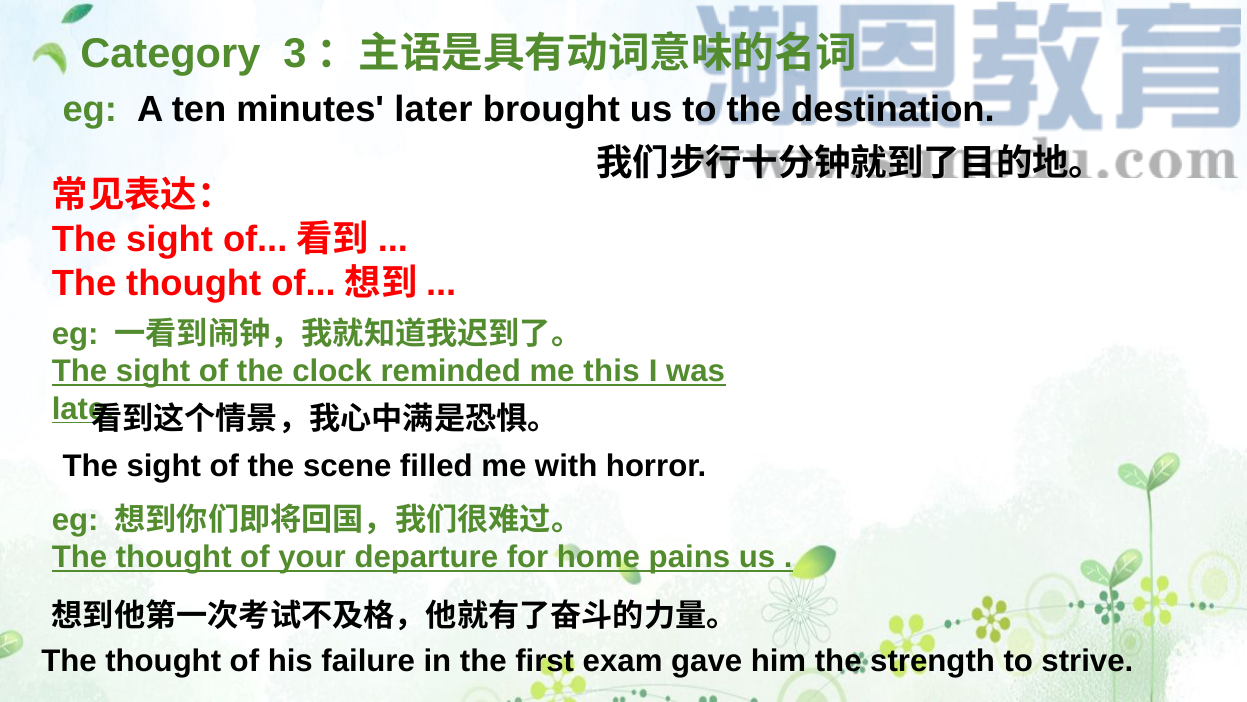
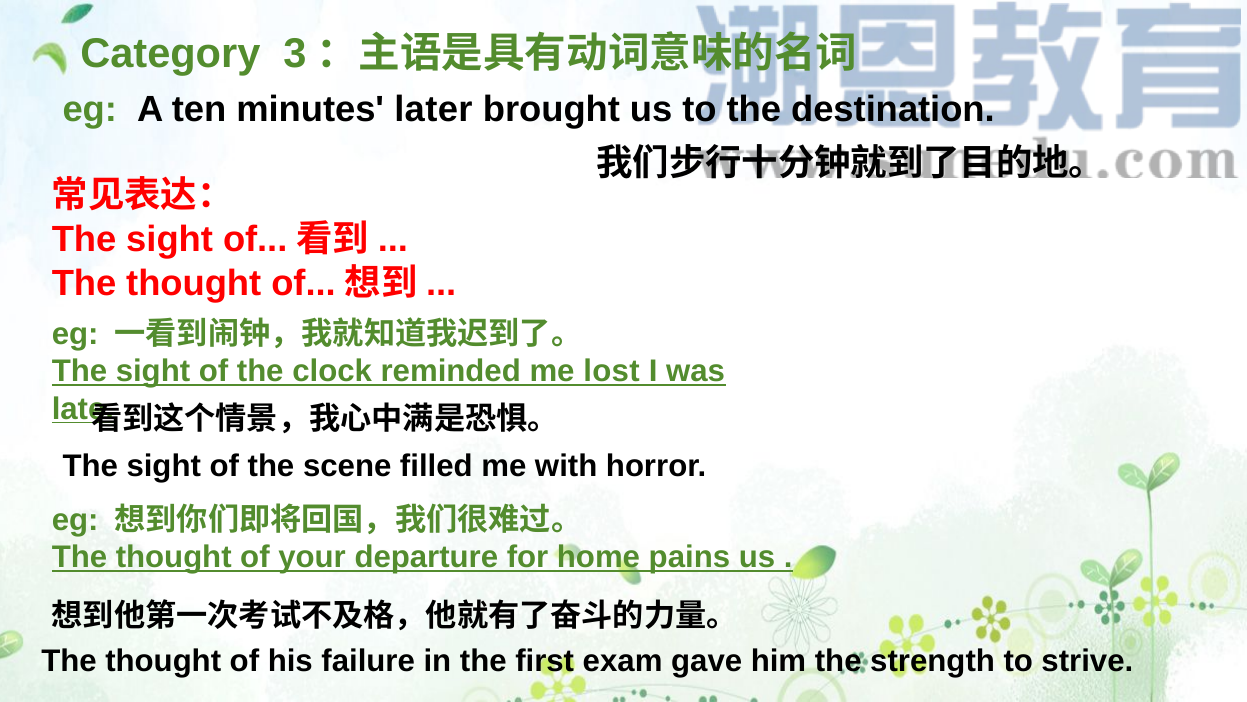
this: this -> lost (612, 371)
